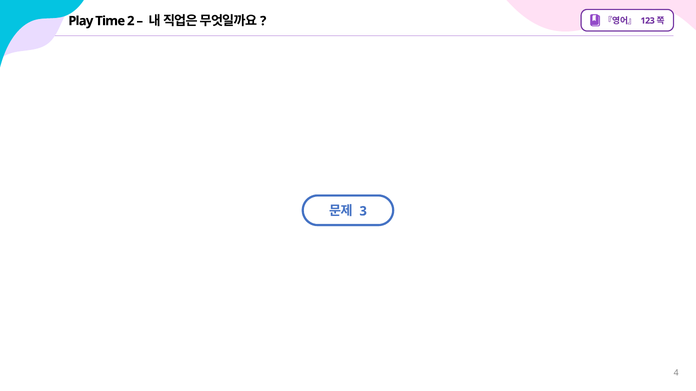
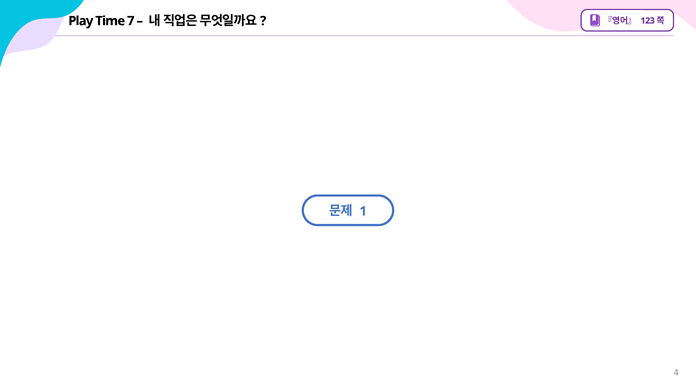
2: 2 -> 7 (131, 21)
3: 3 -> 1 (363, 211)
